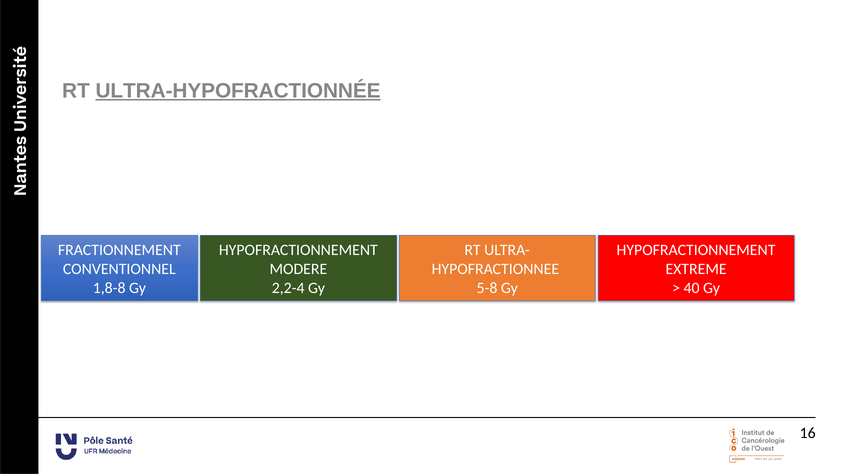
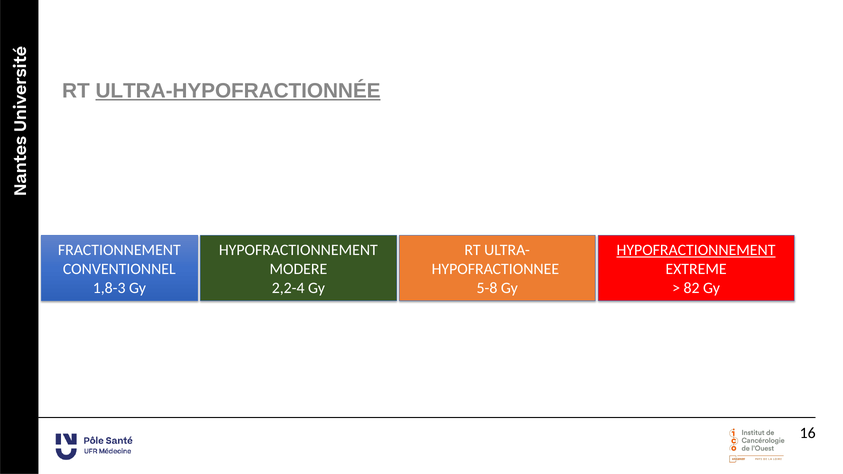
HYPOFRACTIONNEMENT underline: none -> present (696, 250)
1,8-8: 1,8-8 -> 1,8-3 (109, 288)
40: 40 -> 82 (692, 288)
